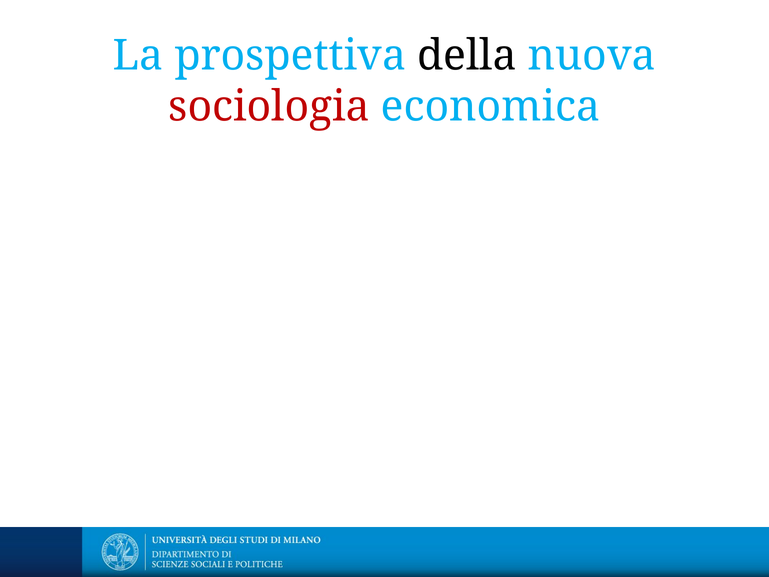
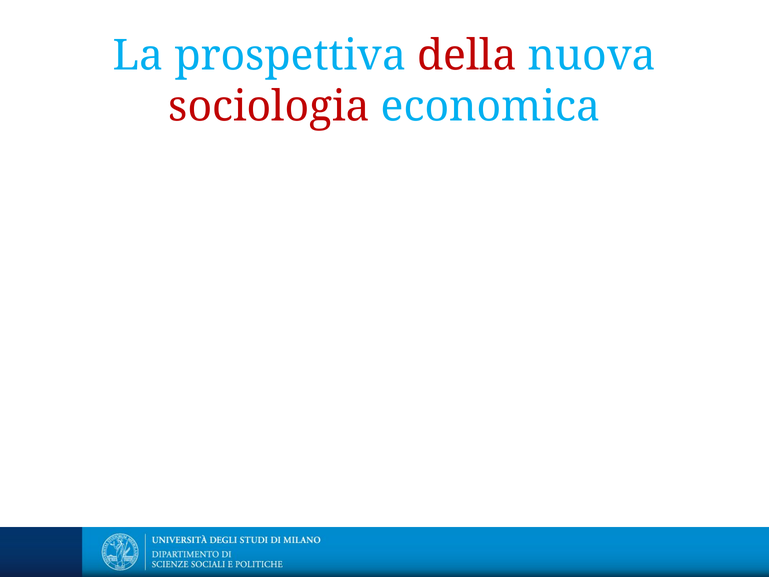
della colour: black -> red (467, 56)
